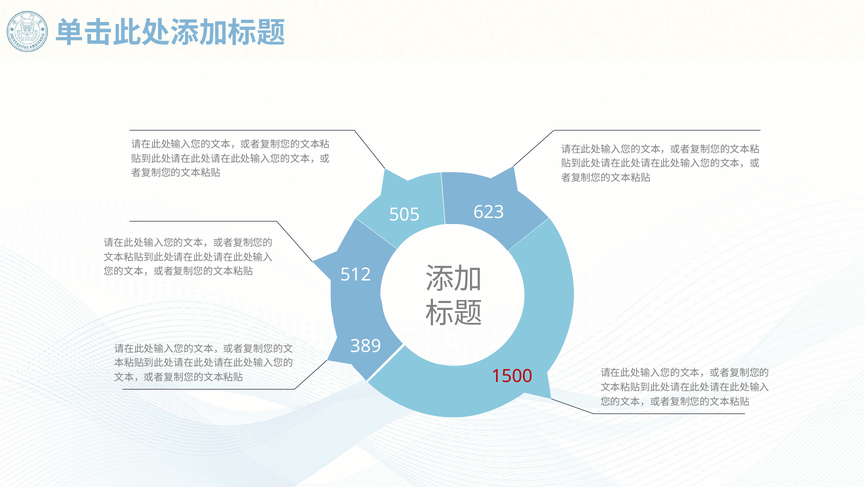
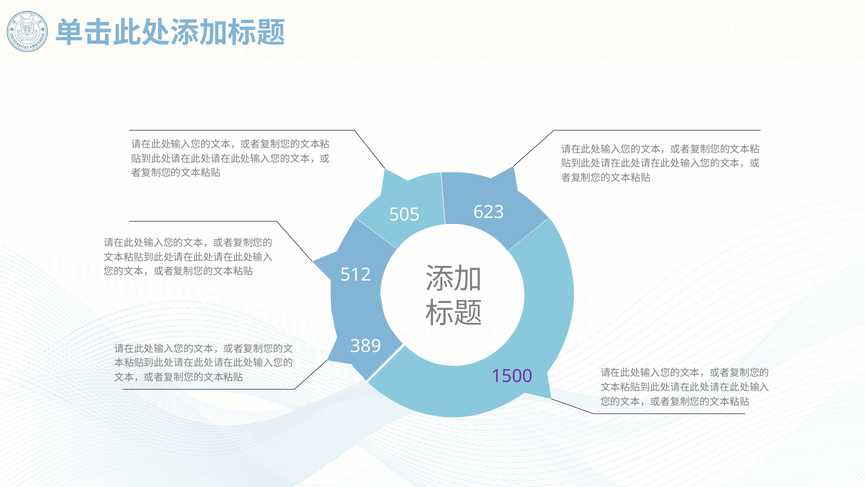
1500 colour: red -> purple (512, 376)
